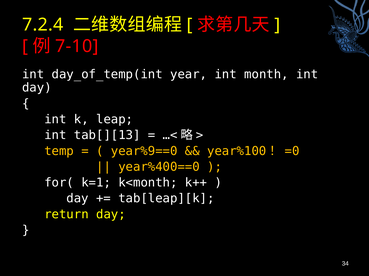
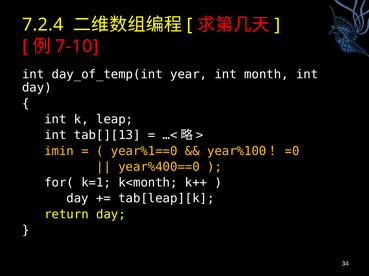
temp: temp -> imin (59, 151)
year%9==0: year%9==0 -> year%1==0 (144, 151)
